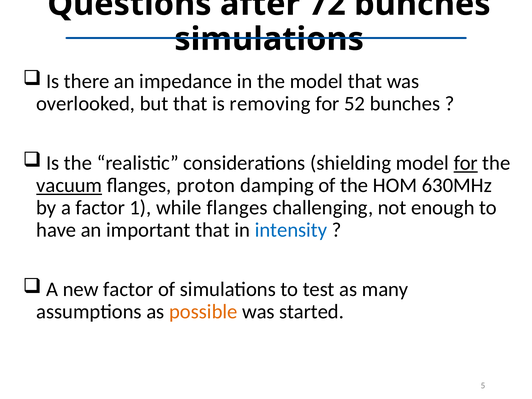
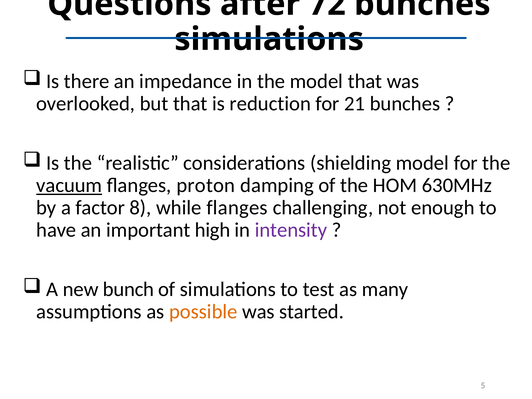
removing: removing -> reduction (270, 104)
52: 52 -> 21 (355, 104)
for underline: present -> none (466, 163)
1: 1 -> 8 (140, 208)
important that: that -> high (213, 230)
intensity colour: blue -> purple (291, 230)
new factor: factor -> bunch (128, 289)
